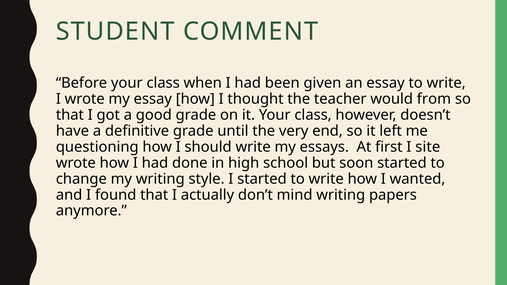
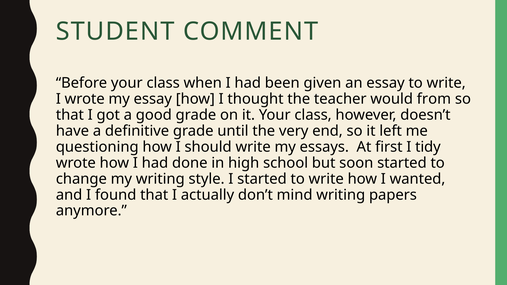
site: site -> tidy (428, 147)
